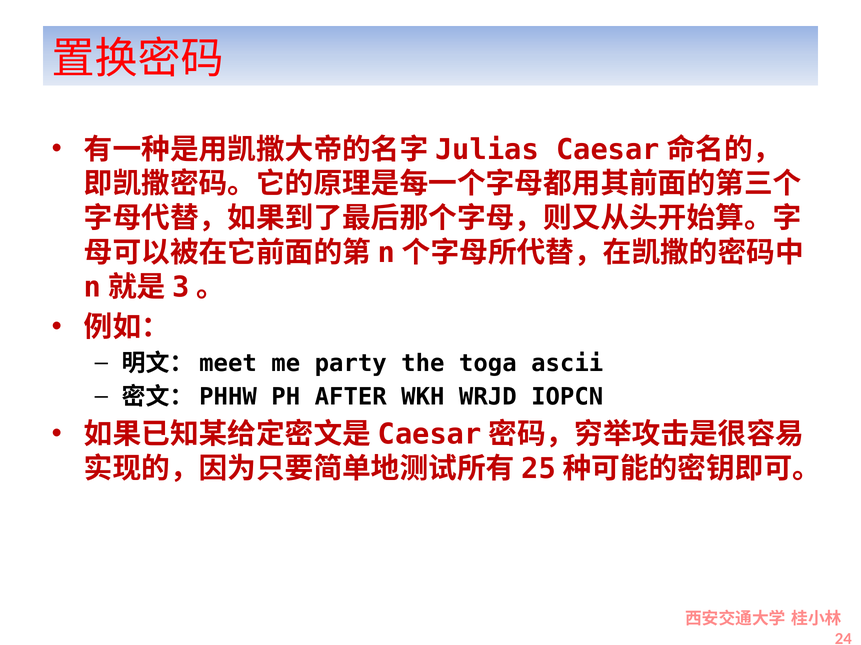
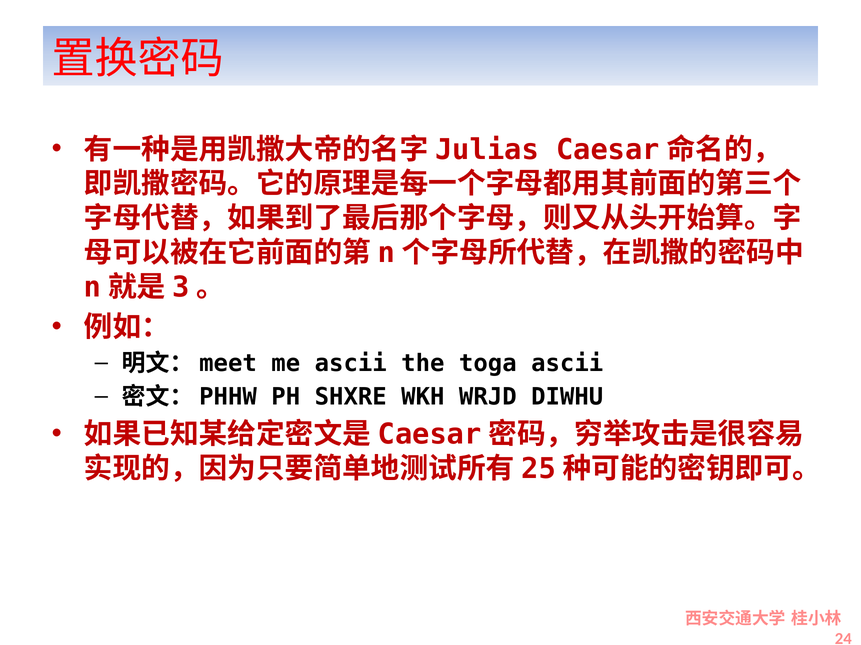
me party: party -> ascii (351, 364)
AFTER: AFTER -> SHXRE (351, 397)
IOPCN: IOPCN -> DIWHU (567, 397)
